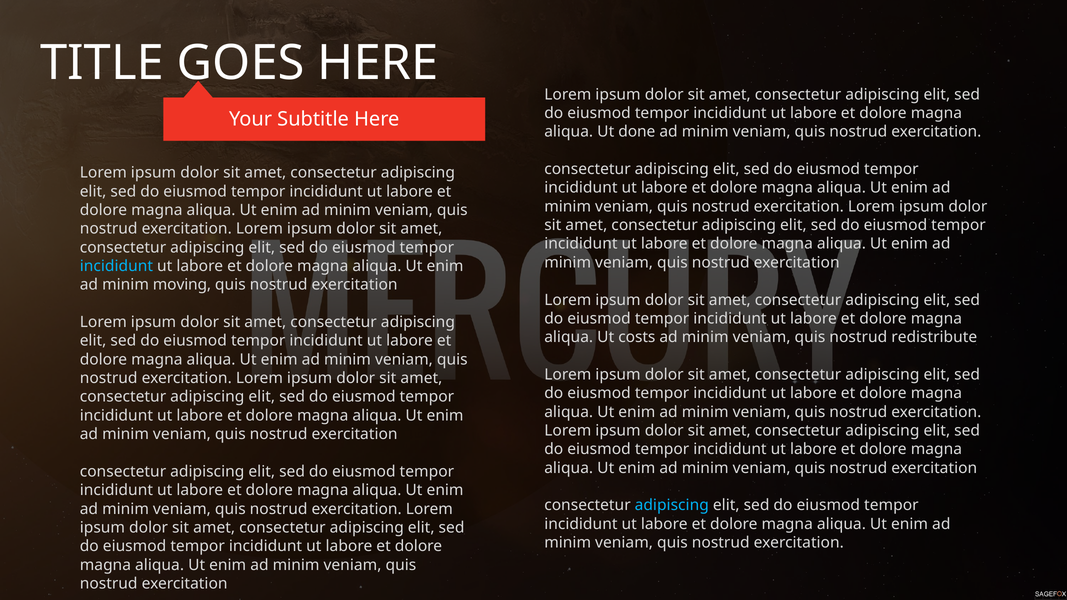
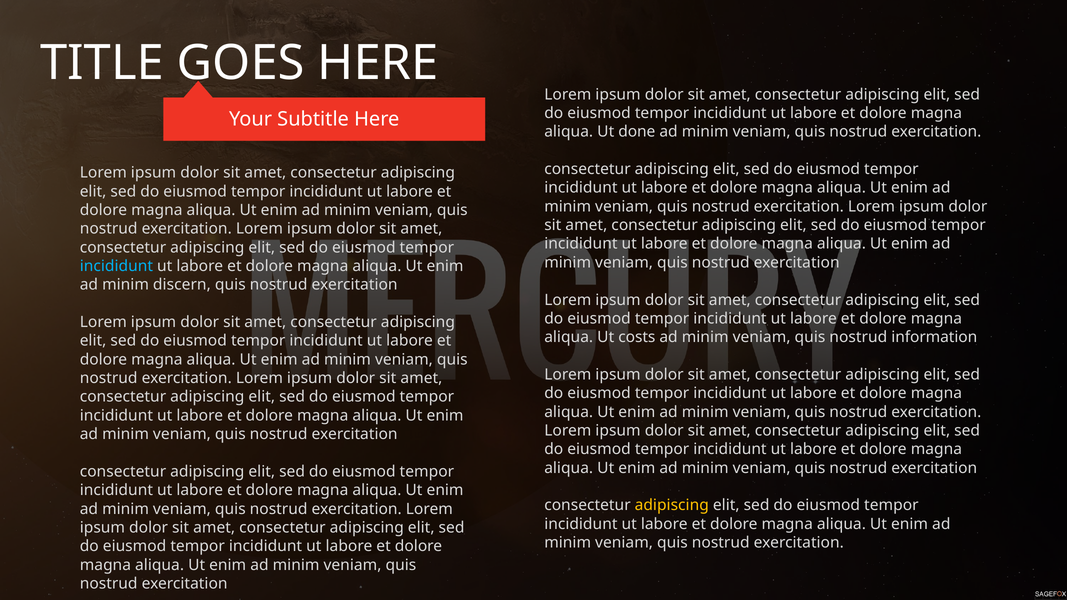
moving: moving -> discern (182, 285)
redistribute: redistribute -> information (934, 337)
adipiscing colour: light blue -> yellow (672, 505)
